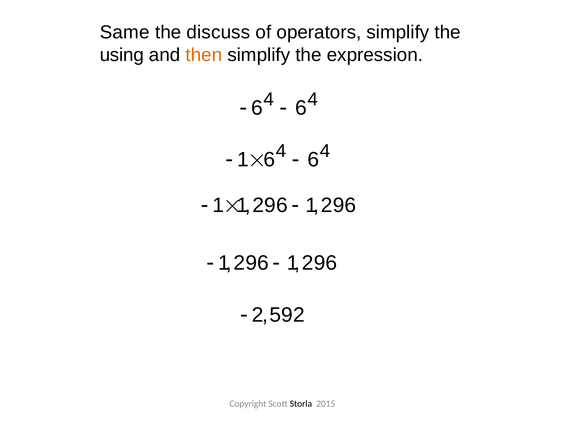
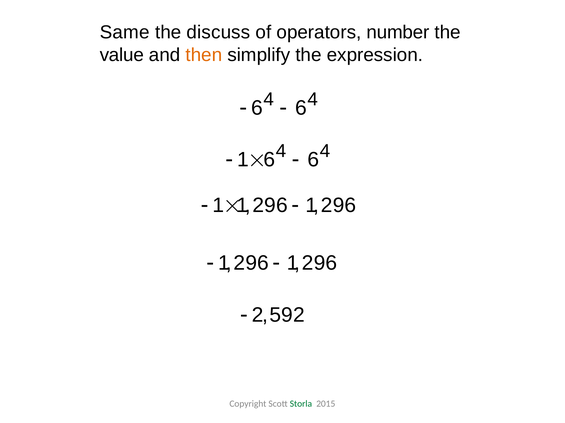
operators simplify: simplify -> number (398, 32)
using: using -> value (122, 55)
Storla colour: black -> green (301, 405)
